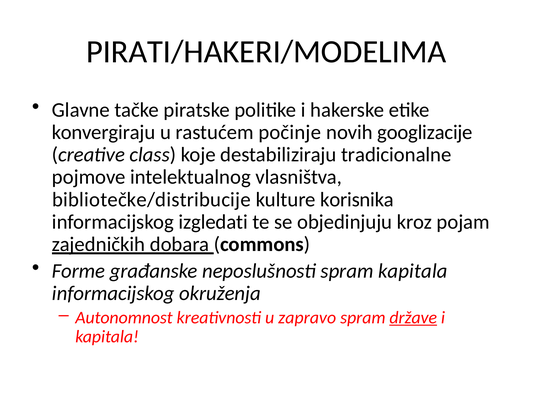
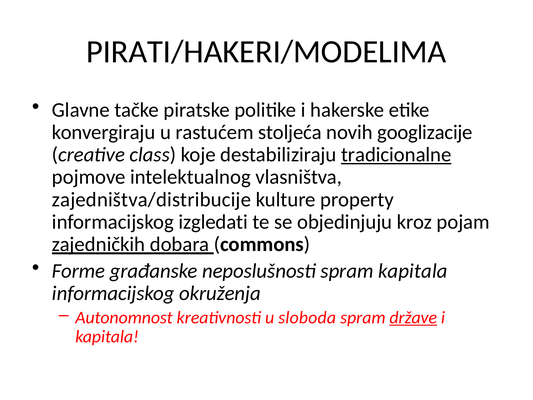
počinje: počinje -> stoljeća (290, 132)
tradicionalne underline: none -> present (396, 155)
bibliotečke/distribucije: bibliotečke/distribucije -> zajedništva/distribucije (151, 199)
korisnika: korisnika -> property (357, 199)
zapravo: zapravo -> sloboda (307, 317)
